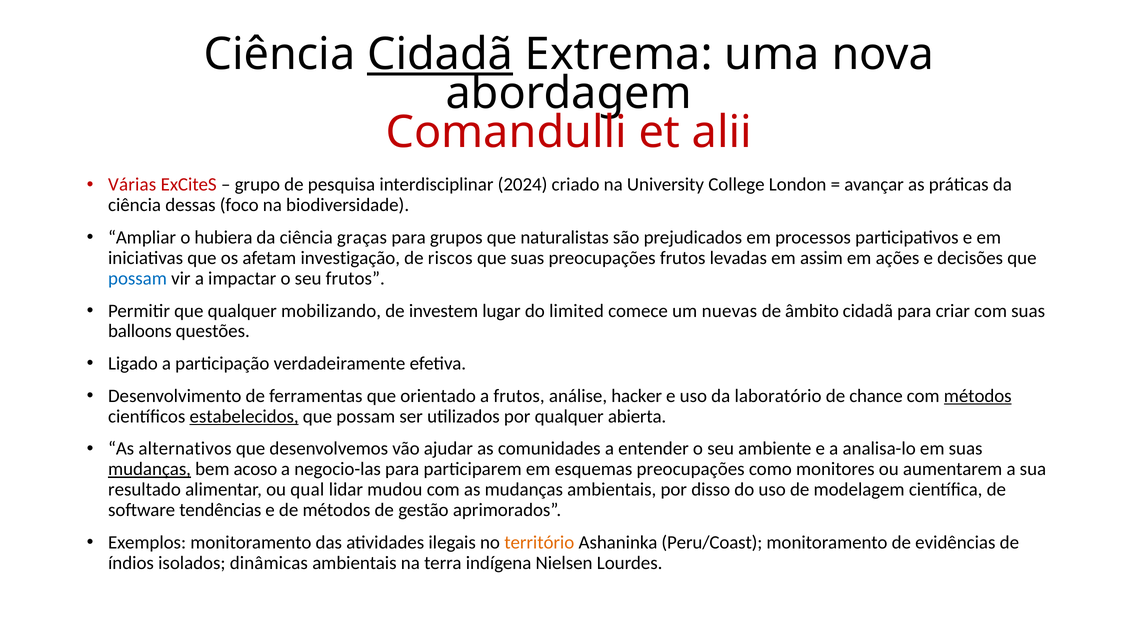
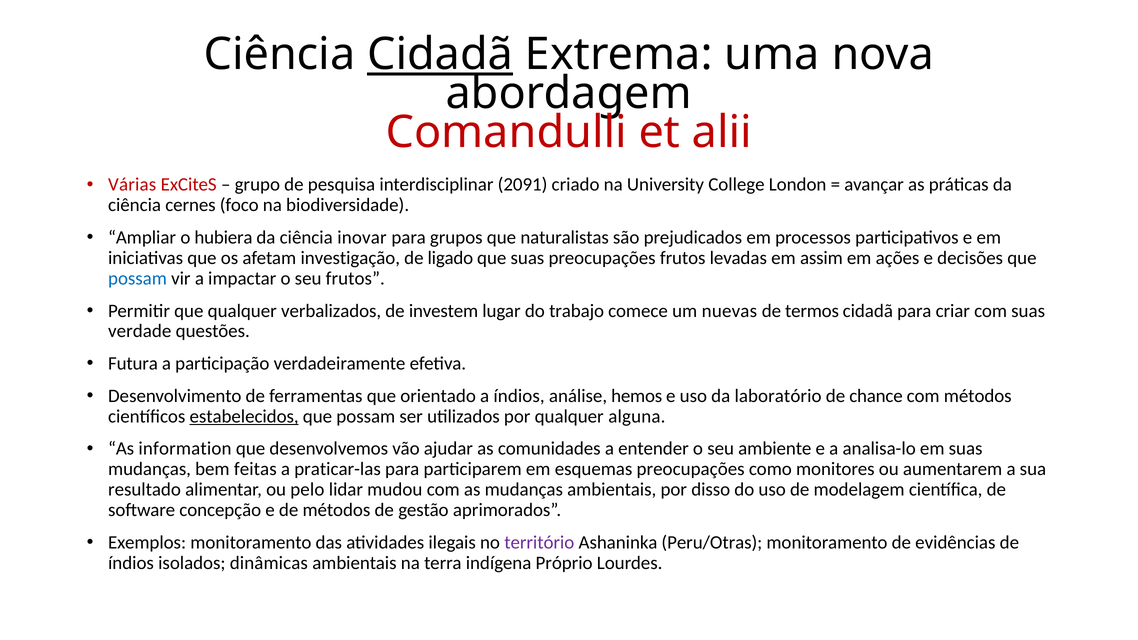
2024: 2024 -> 2091 (523, 185)
dessas: dessas -> cernes (190, 205)
graças: graças -> inovar (362, 238)
riscos: riscos -> ligado (450, 258)
mobilizando: mobilizando -> verbalizados (331, 311)
limited: limited -> trabajo (577, 311)
âmbito: âmbito -> termos (812, 311)
balloons: balloons -> verdade (140, 331)
Ligado: Ligado -> Futura (133, 364)
a frutos: frutos -> índios (519, 396)
hacker: hacker -> hemos (637, 396)
métodos underline: present -> none (978, 396)
abierta: abierta -> alguna (637, 416)
alternativos: alternativos -> information (185, 449)
mudanças underline: present -> none (150, 469)
acoso: acoso -> feitas (255, 469)
negocio-las: negocio-las -> praticar-las (338, 469)
qual: qual -> pelo (307, 490)
tendências: tendências -> concepção (220, 510)
território colour: orange -> purple (539, 542)
Peru/Coast: Peru/Coast -> Peru/Otras (712, 542)
Nielsen: Nielsen -> Próprio (564, 563)
